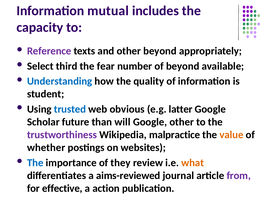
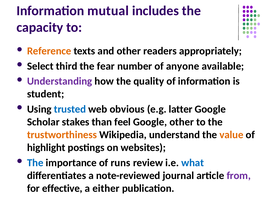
Reference colour: purple -> orange (49, 51)
other beyond: beyond -> readers (160, 51)
of beyond: beyond -> anyone (183, 66)
Understanding colour: blue -> purple (60, 81)
future: future -> stakes (76, 122)
will: will -> feel (123, 122)
trustworthiness colour: purple -> orange (62, 134)
malpractice: malpractice -> understand (175, 134)
whether: whether -> highlight (46, 147)
they: they -> runs (121, 162)
what colour: orange -> blue (193, 162)
aims-reviewed: aims-reviewed -> note-reviewed (128, 175)
action: action -> either (106, 188)
